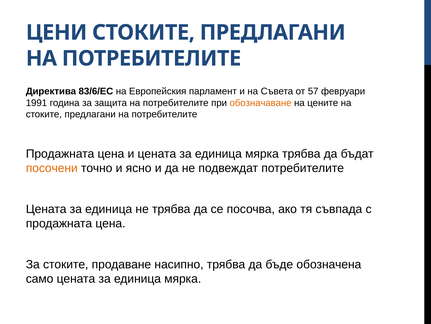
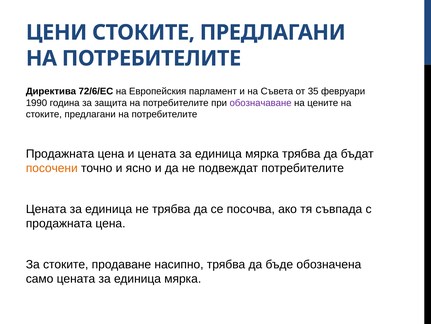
83/6/EC: 83/6/EC -> 72/6/EC (96, 91)
57: 57 -> 35 (313, 91)
1991: 1991 -> 1990 (36, 103)
обозначаване colour: orange -> purple (261, 103)
